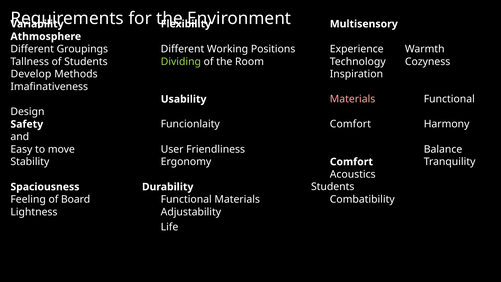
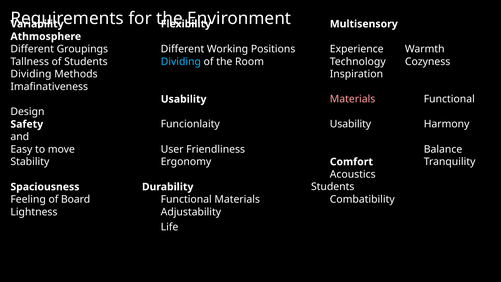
Dividing colour: light green -> light blue (181, 62)
Develop: Develop -> Dividing (31, 74)
Funcionlaity Comfort: Comfort -> Usability (350, 124)
